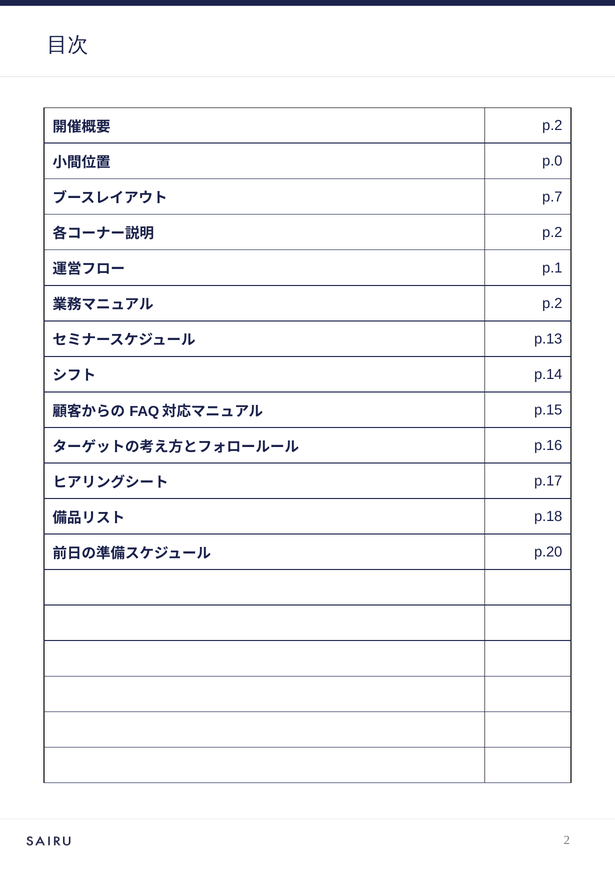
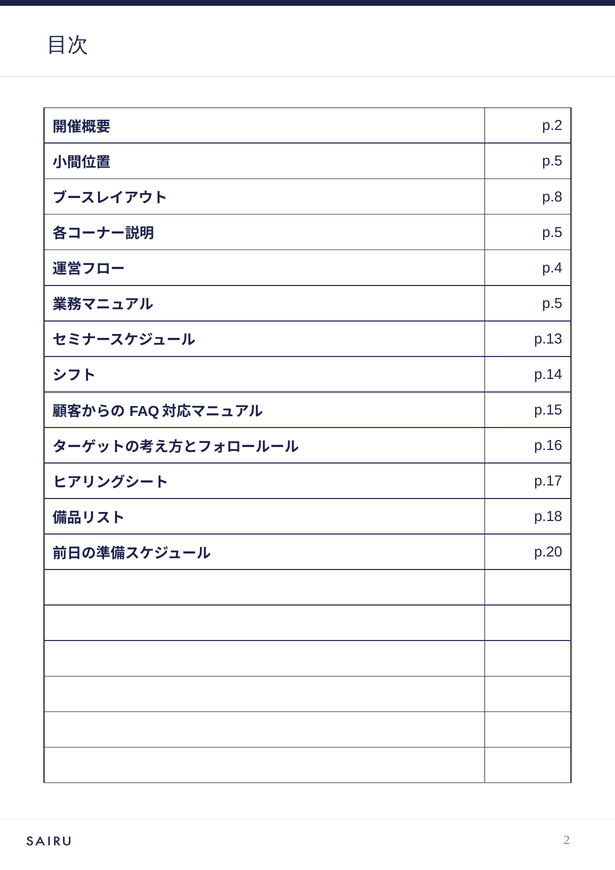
p.0: p.0 -> p.5 (552, 161)
p.7: p.7 -> p.8 (552, 197)
p.2: p.2 -> p.5 (552, 232)
p.1: p.1 -> p.4 (552, 268)
p.2: p.2 -> p.5 (552, 303)
